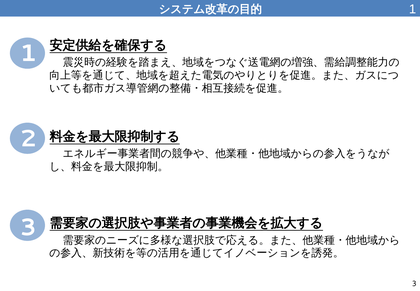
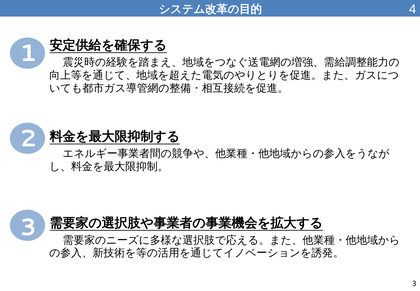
1: 1 -> 4 (413, 9)
